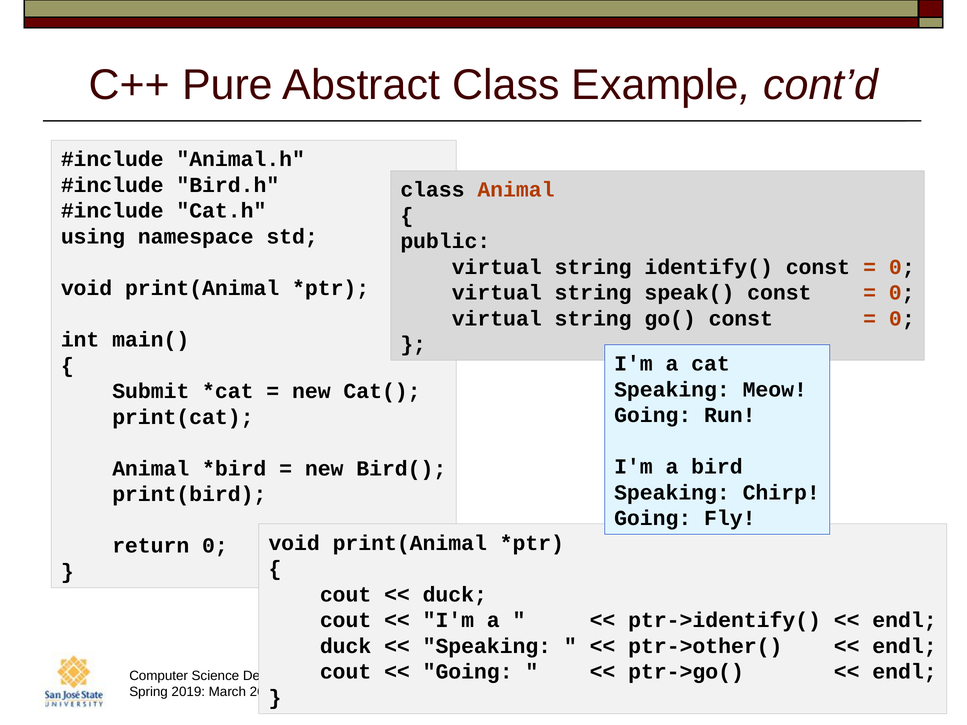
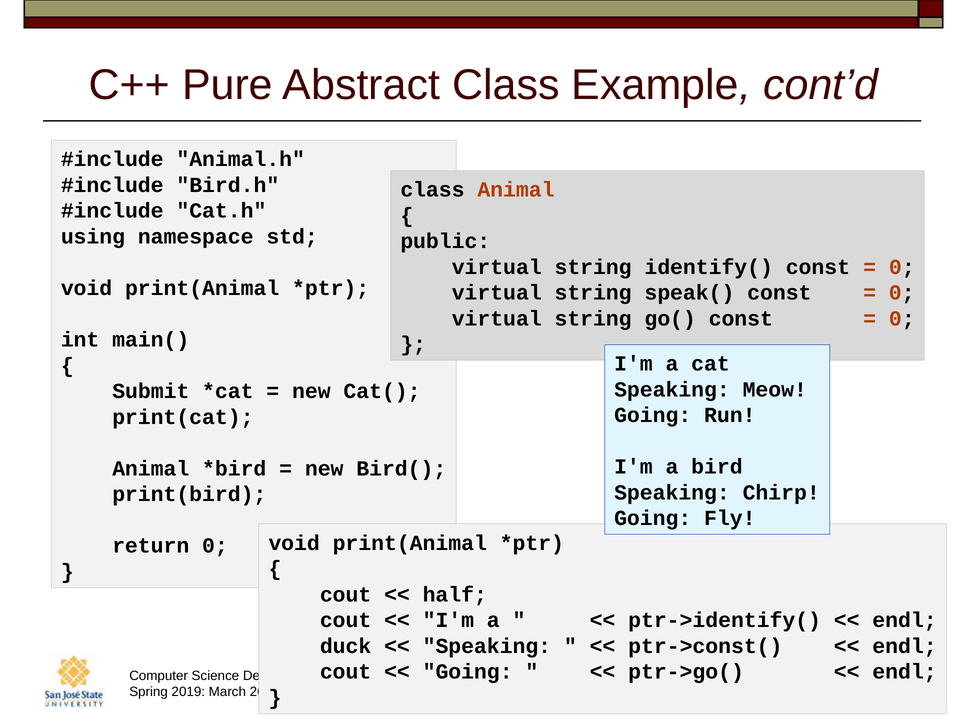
duck: duck -> half (455, 595)
ptr->other(: ptr->other( -> ptr->const( (705, 646)
